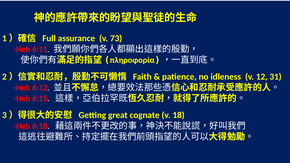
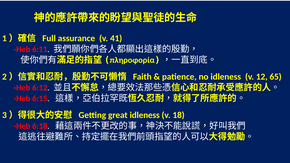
73: 73 -> 41 (116, 38)
31: 31 -> 65 (276, 77)
great cognate: cognate -> idleness (145, 115)
